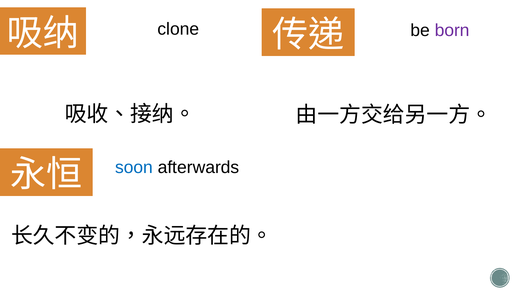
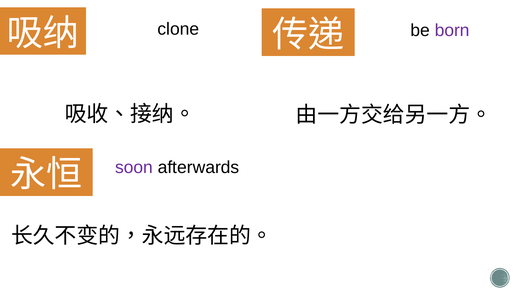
soon colour: blue -> purple (134, 167)
